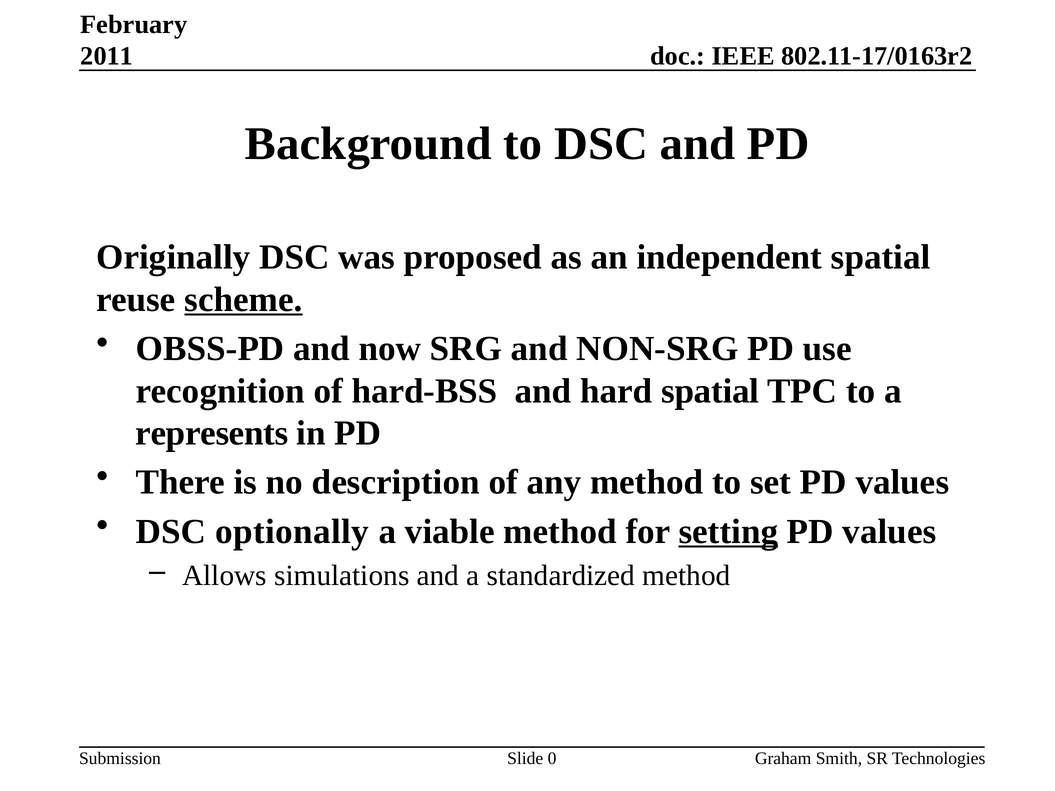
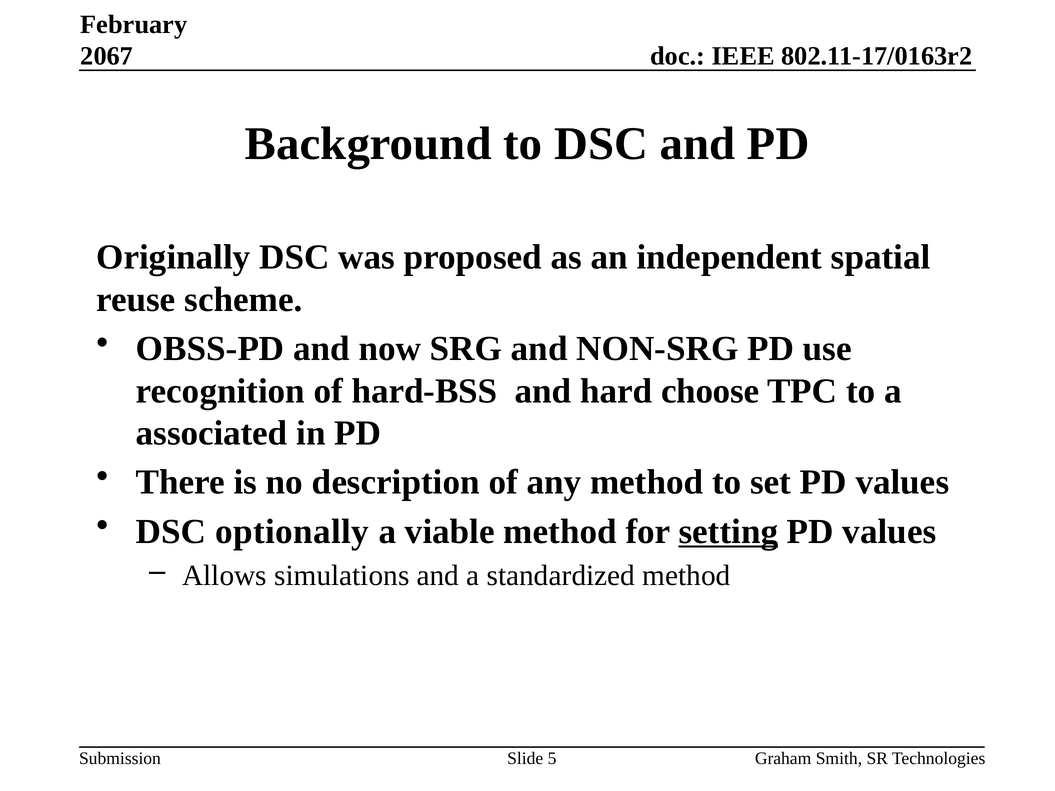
2011: 2011 -> 2067 (107, 56)
scheme underline: present -> none (243, 300)
hard spatial: spatial -> choose (710, 391)
represents: represents -> associated (212, 433)
0: 0 -> 5 (552, 759)
